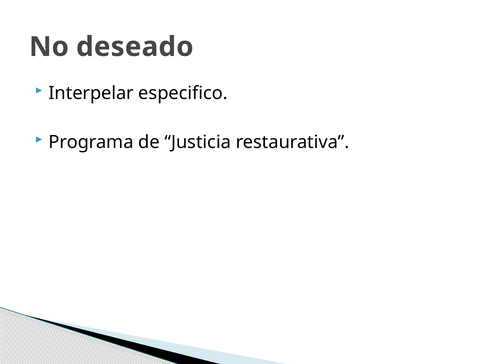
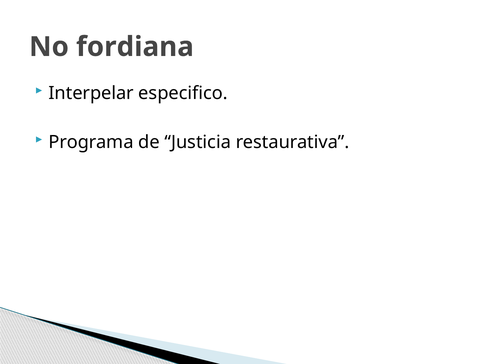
deseado: deseado -> fordiana (135, 47)
